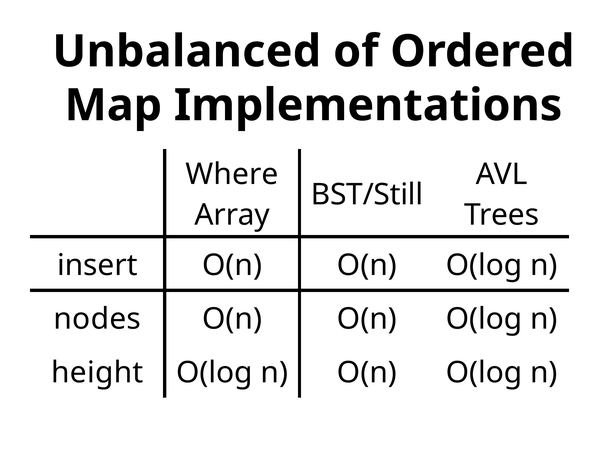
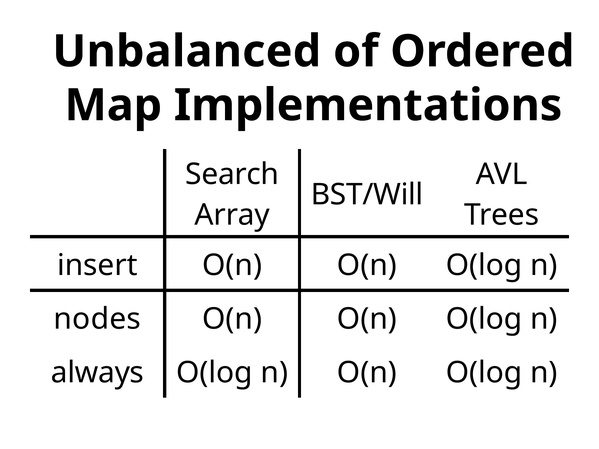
Where: Where -> Search (232, 174)
BST/Still: BST/Still -> BST/Will (367, 195)
height: height -> always (97, 373)
